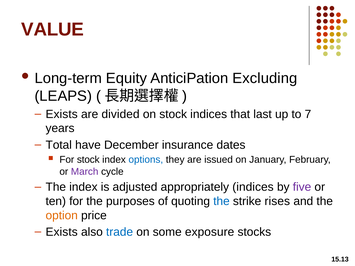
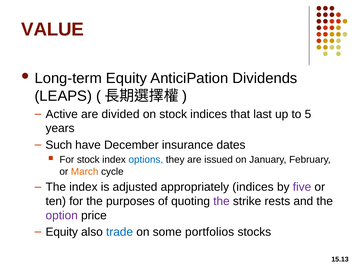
Excluding: Excluding -> Dividends (265, 78)
Exists: Exists -> Active (62, 114)
7: 7 -> 5 (308, 114)
Total: Total -> Such (59, 145)
March colour: purple -> orange (85, 172)
the colour: blue -> purple (221, 201)
rises: rises -> rests (277, 201)
option colour: orange -> purple (62, 216)
Exists: Exists -> Equity (62, 232)
exposure: exposure -> portfolios (210, 232)
